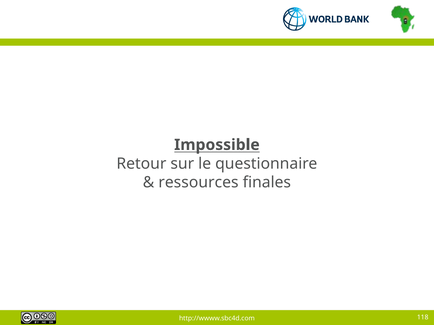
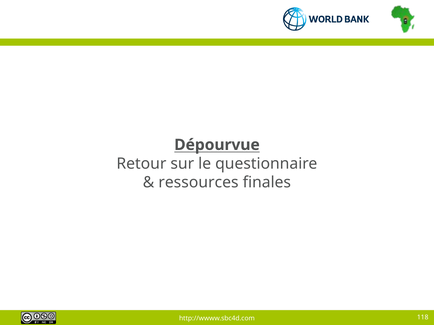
Impossible: Impossible -> Dépourvue (217, 145)
